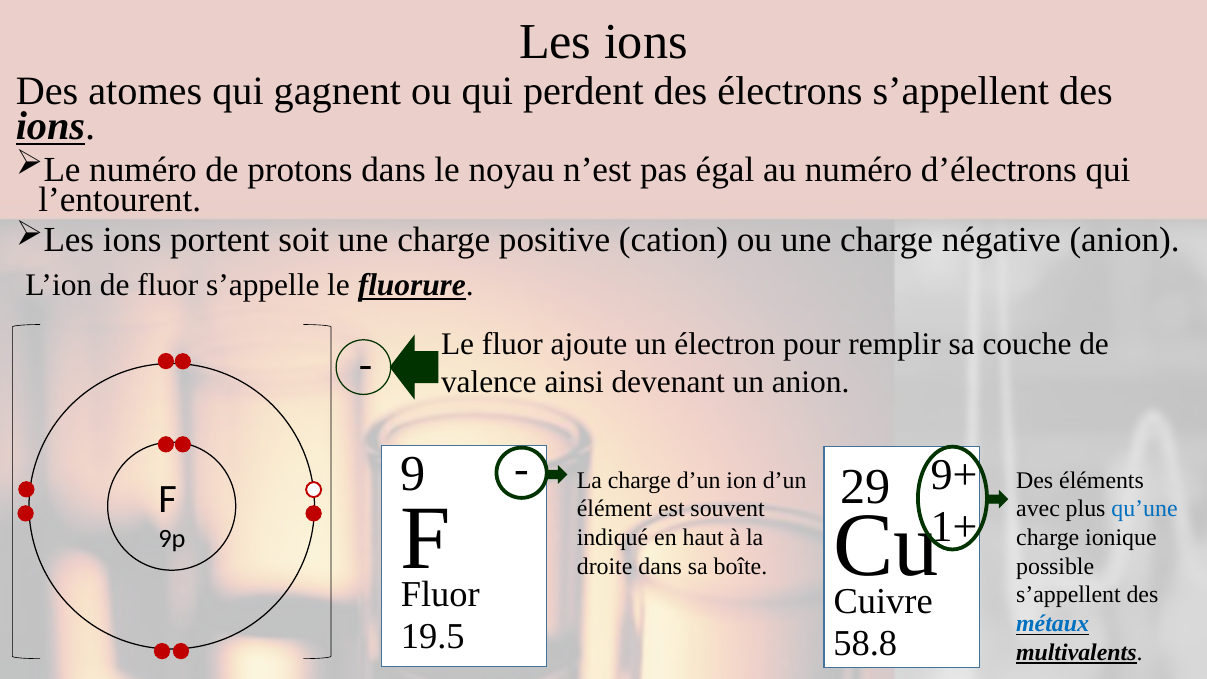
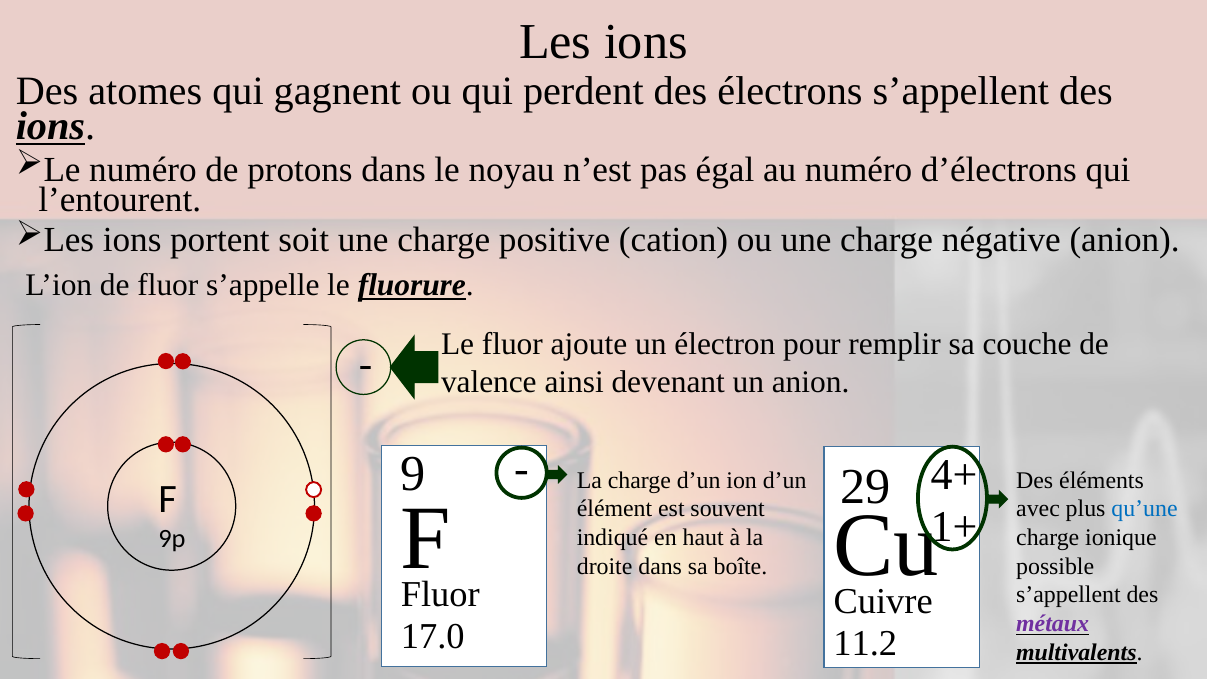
9+: 9+ -> 4+ (954, 474)
métaux colour: blue -> purple (1053, 624)
19.5: 19.5 -> 17.0 (433, 636)
58.8: 58.8 -> 11.2 (865, 643)
